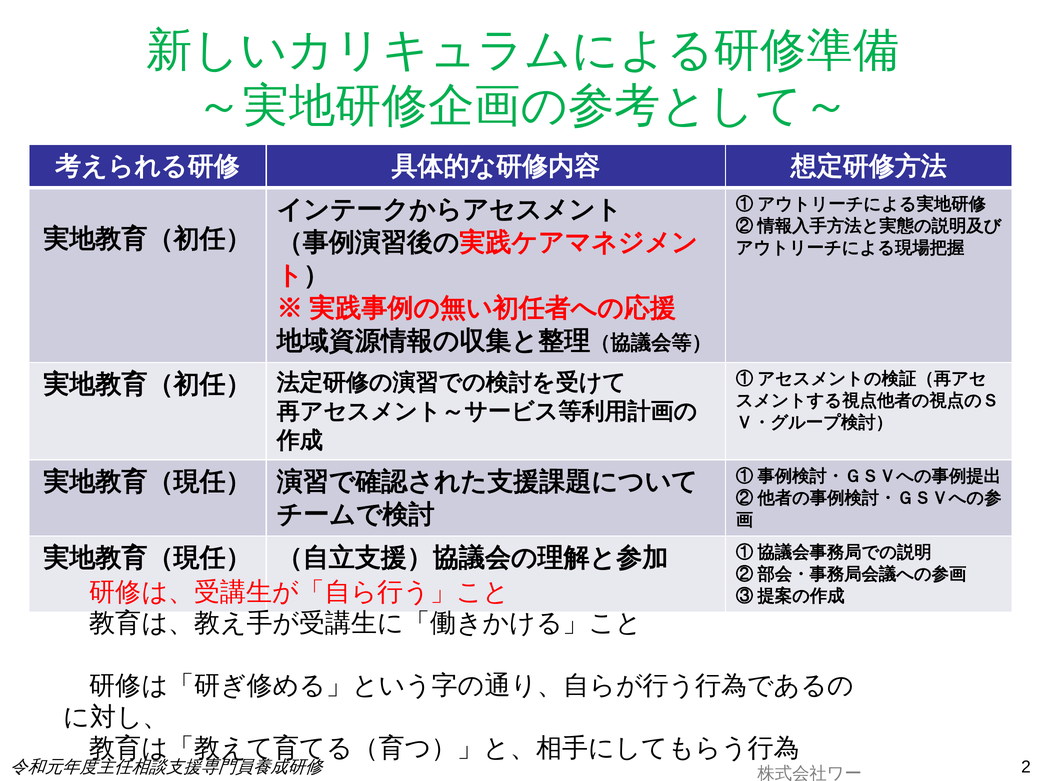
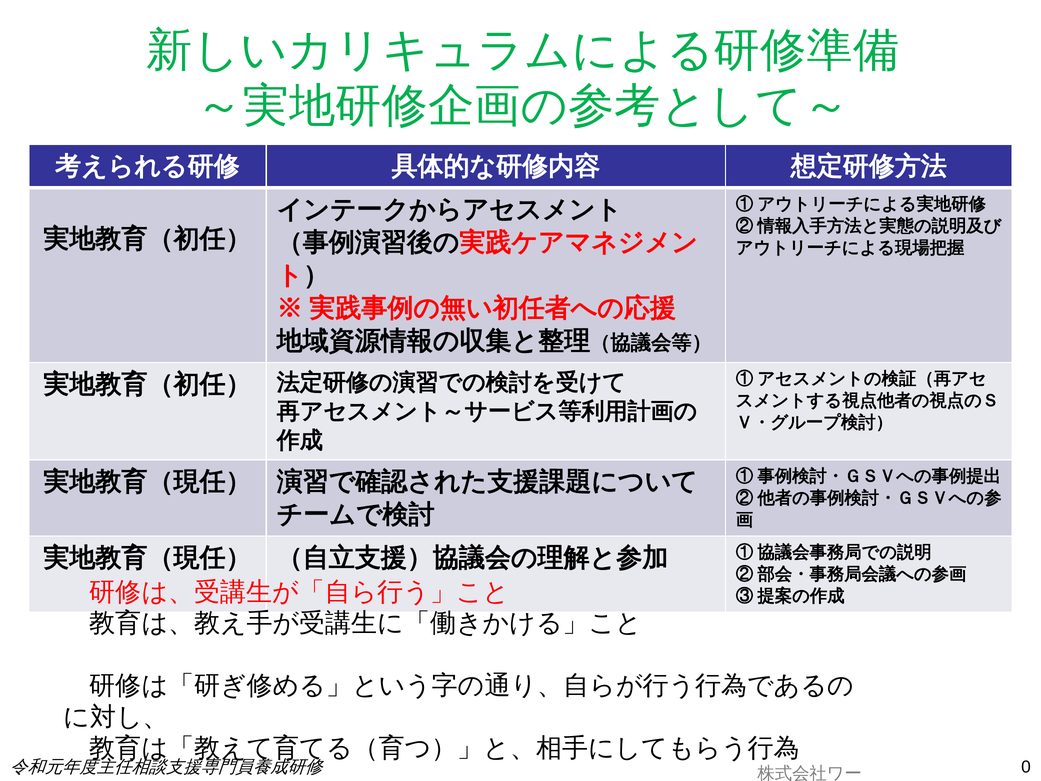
2: 2 -> 0 (1026, 767)
